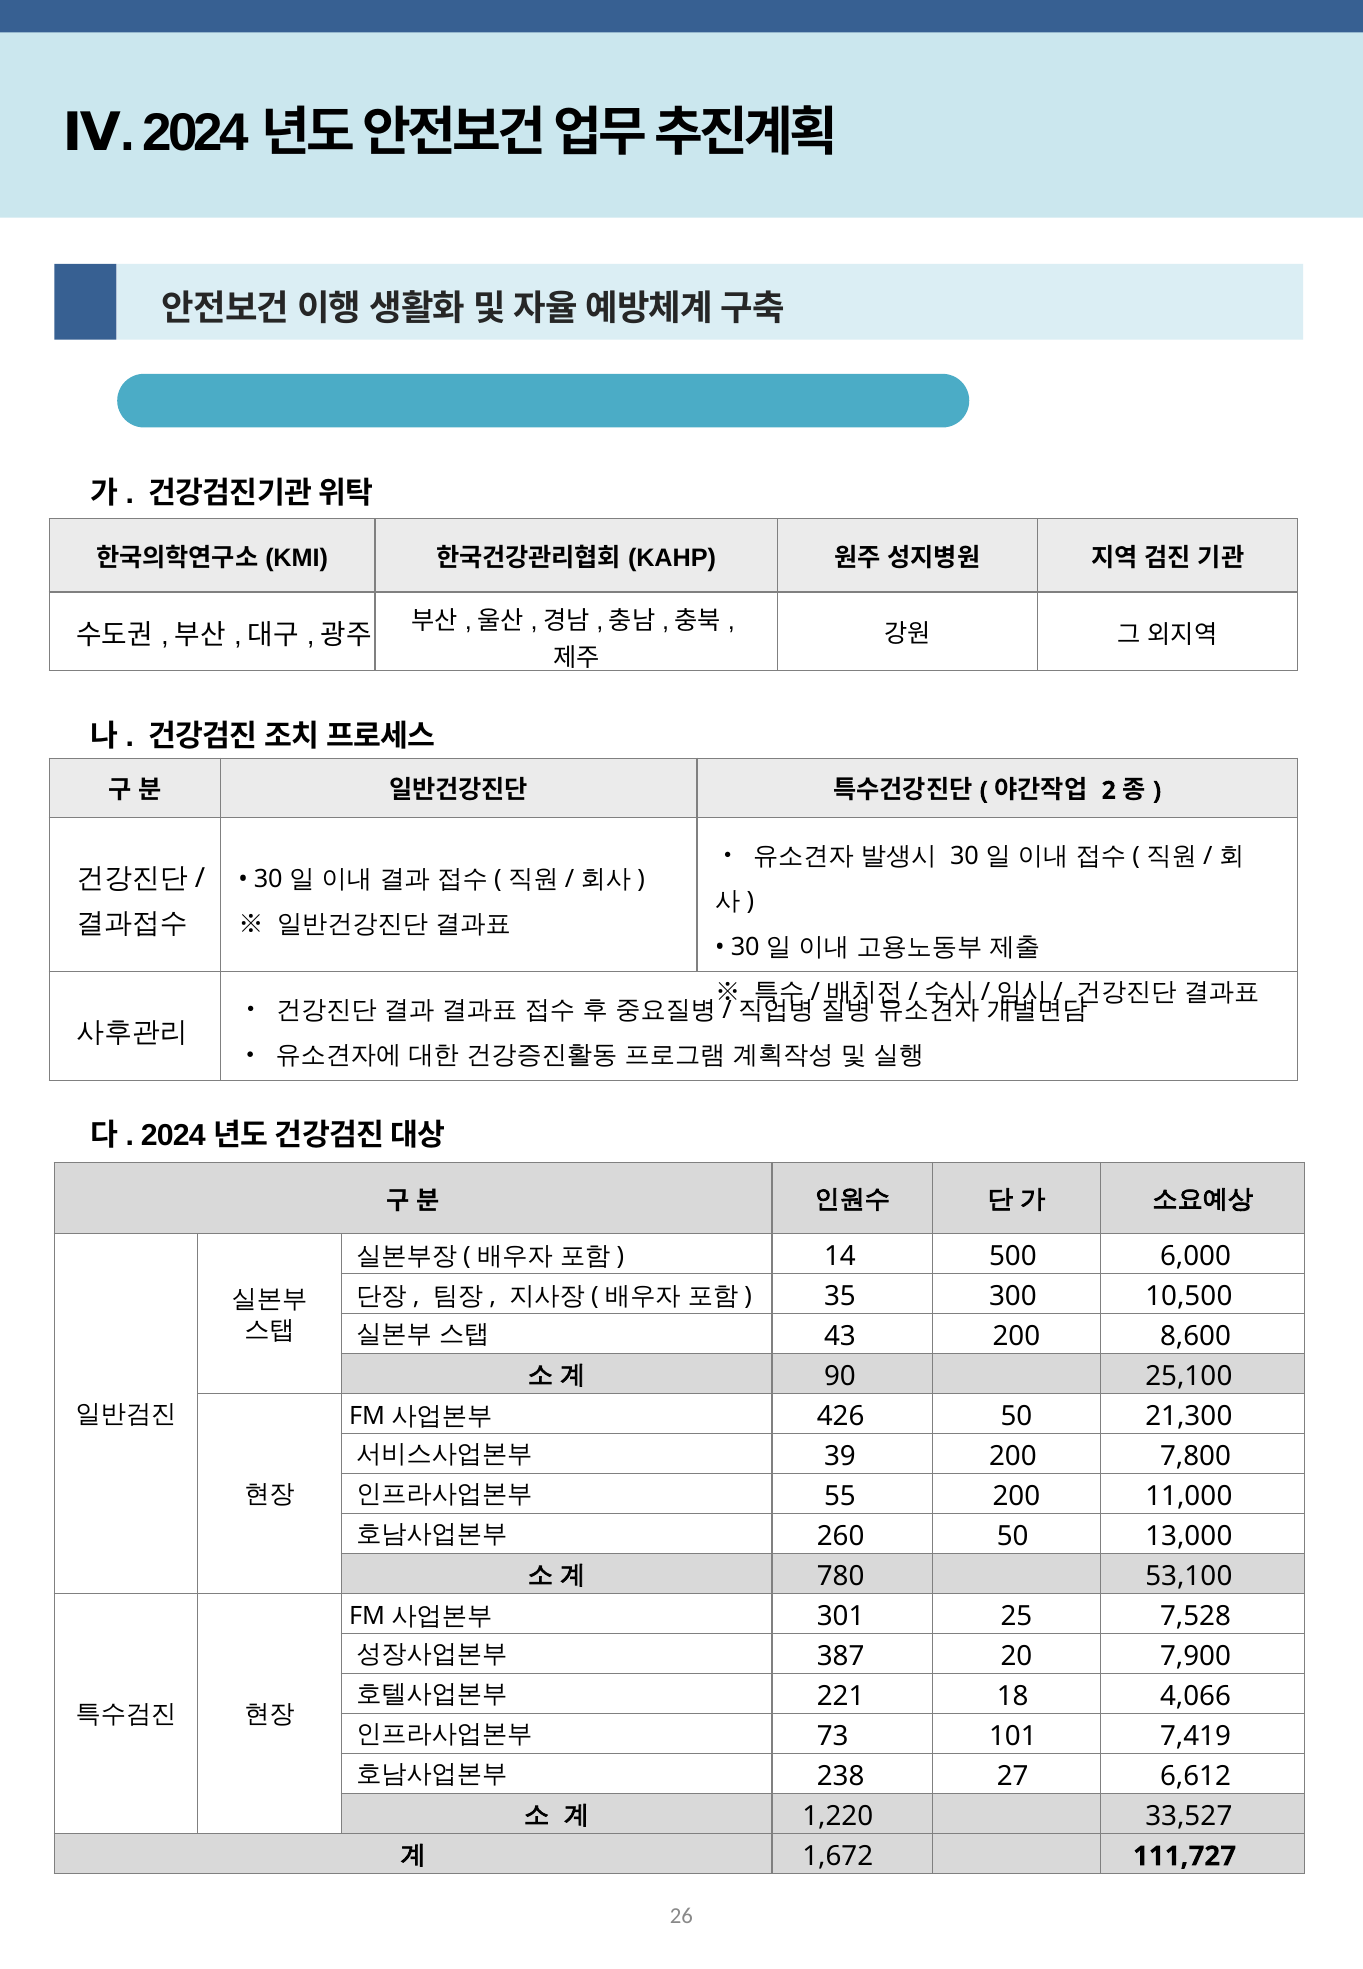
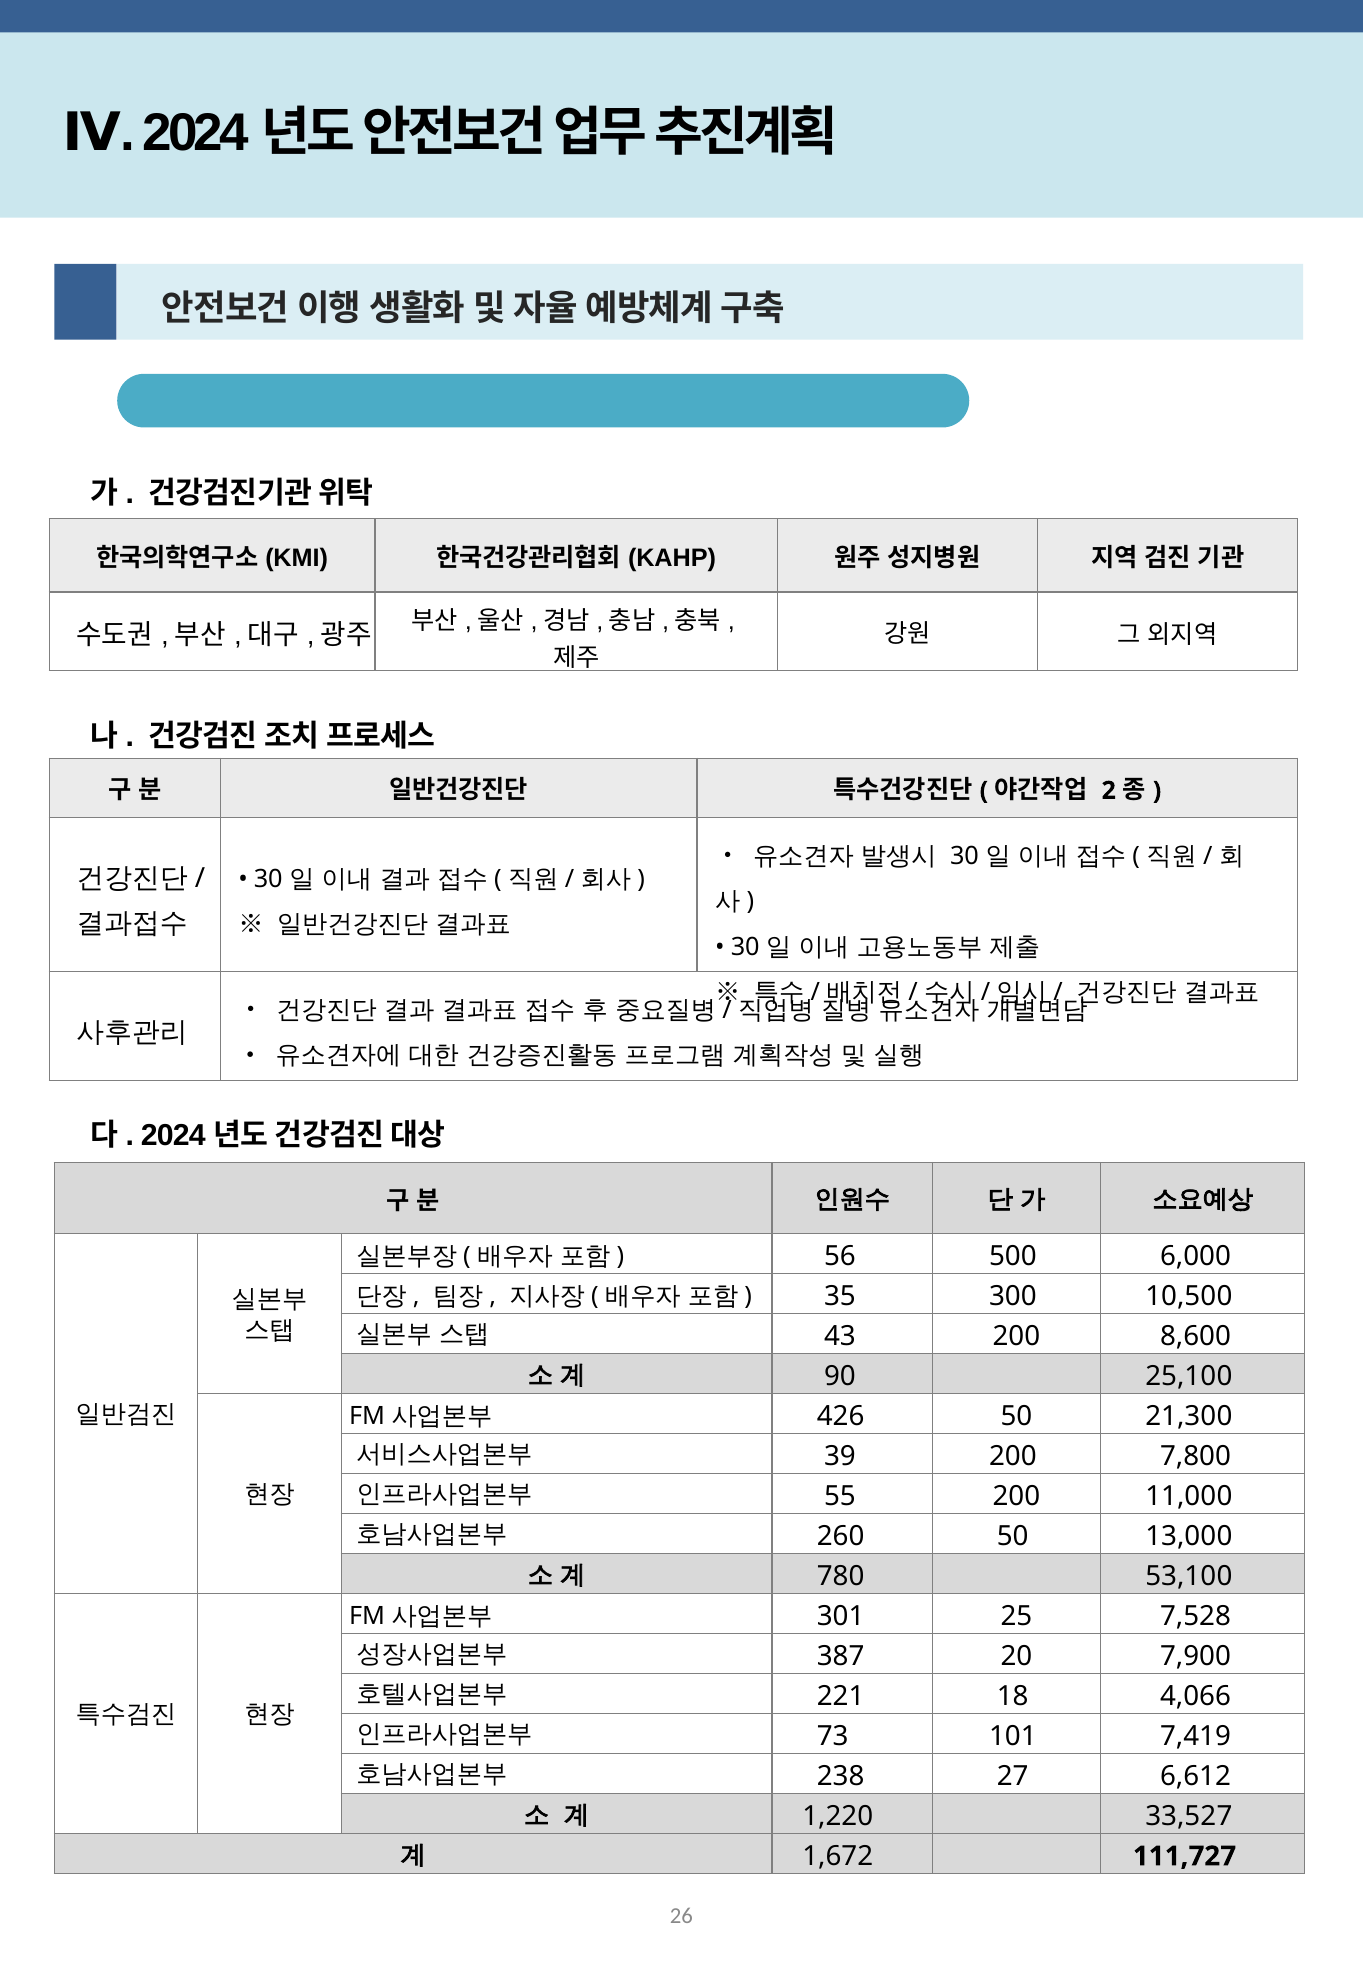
14: 14 -> 56 (840, 1256)
